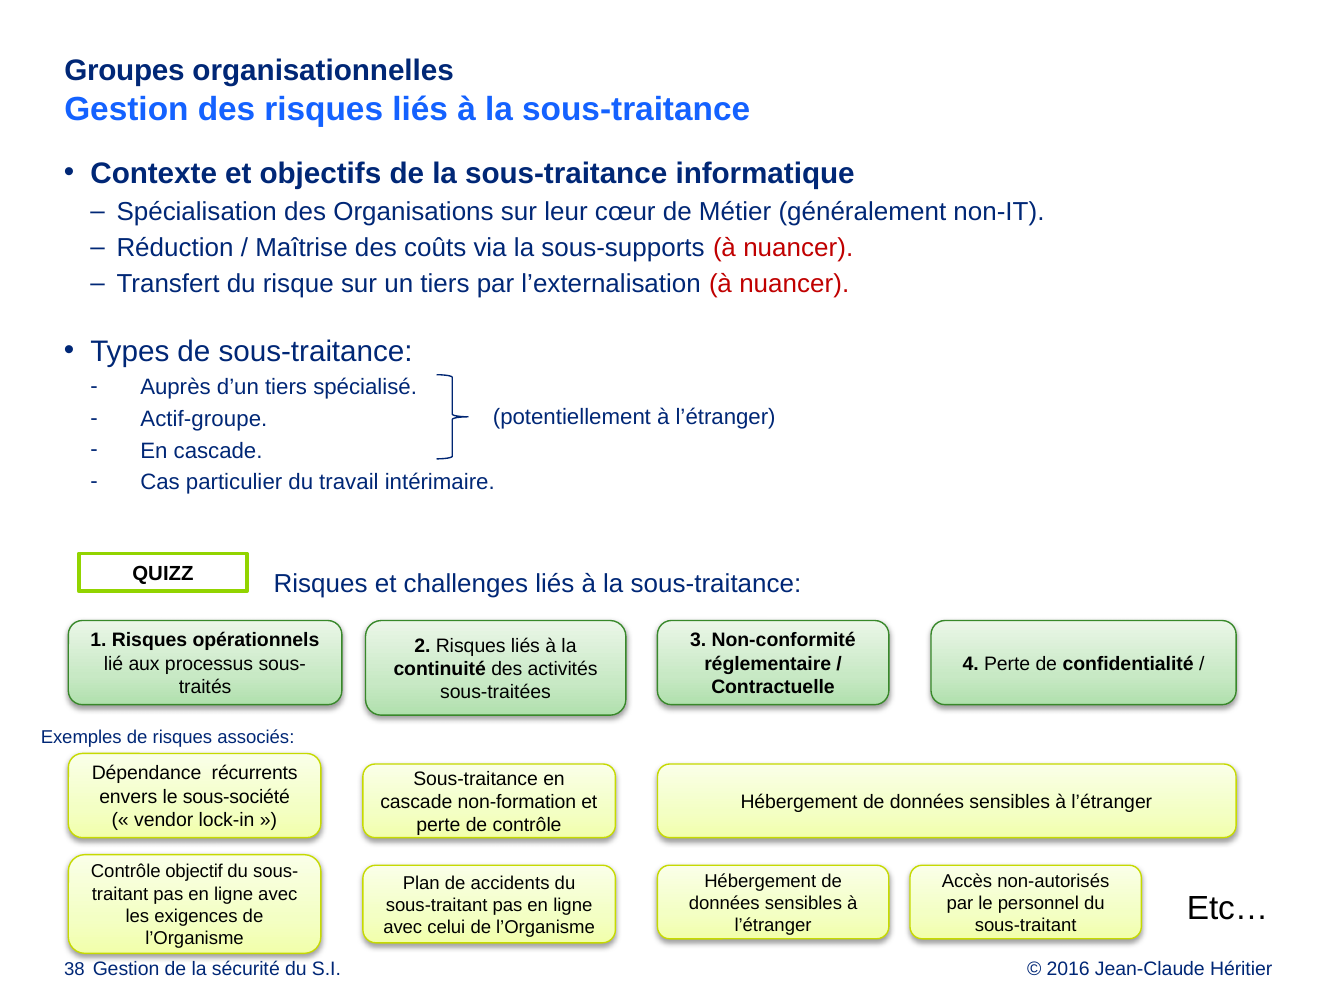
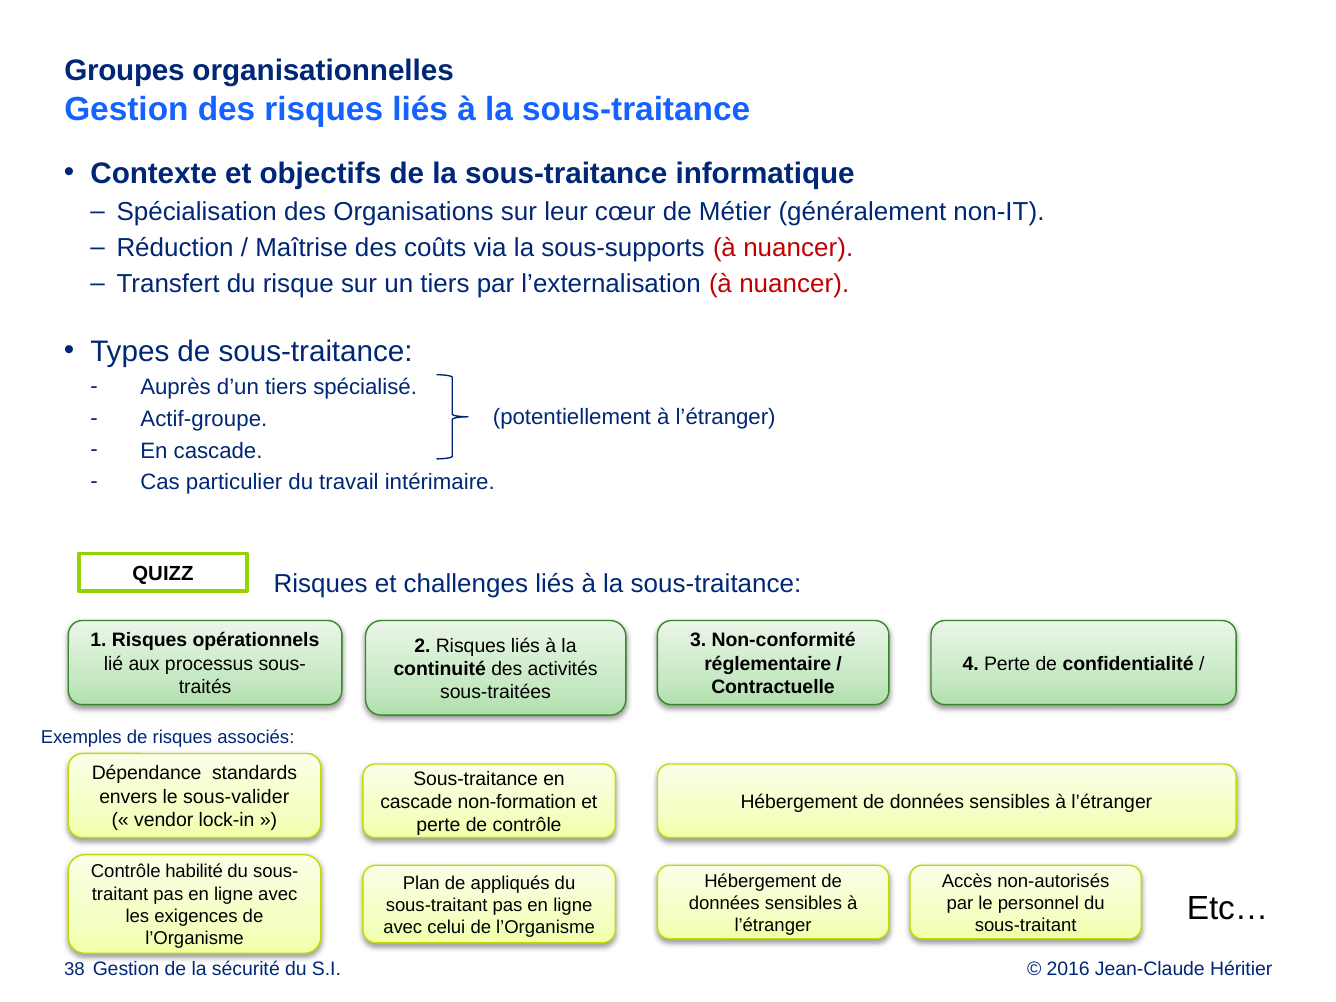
récurrents: récurrents -> standards (255, 774)
sous-société: sous-société -> sous-valider (236, 797)
objectif: objectif -> habilité (194, 872)
accidents: accidents -> appliqués (510, 883)
